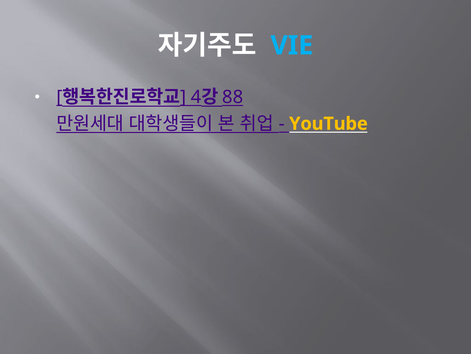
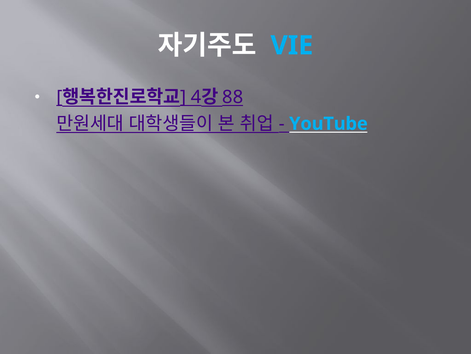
YouTube colour: yellow -> light blue (328, 123)
